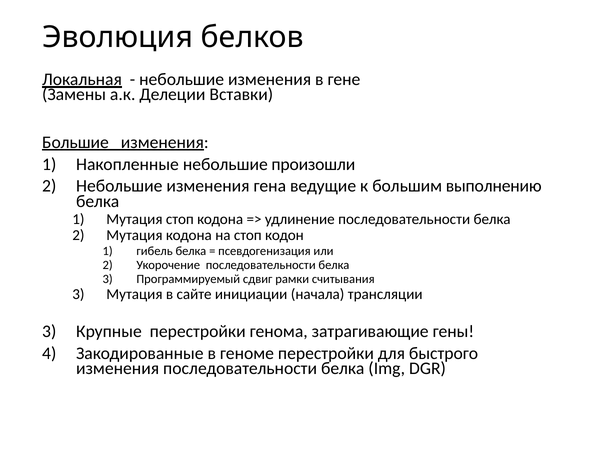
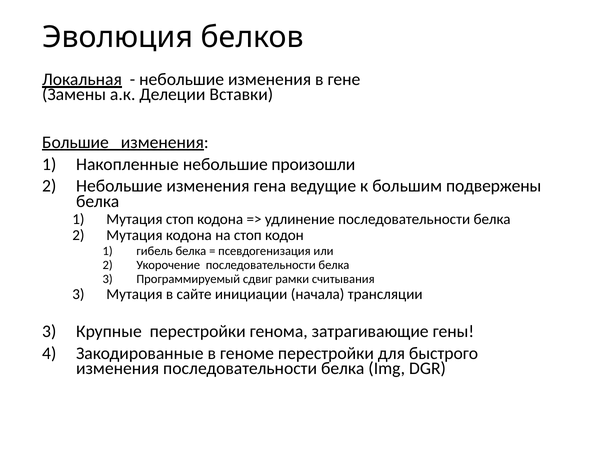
выполнению: выполнению -> подвержены (494, 186)
